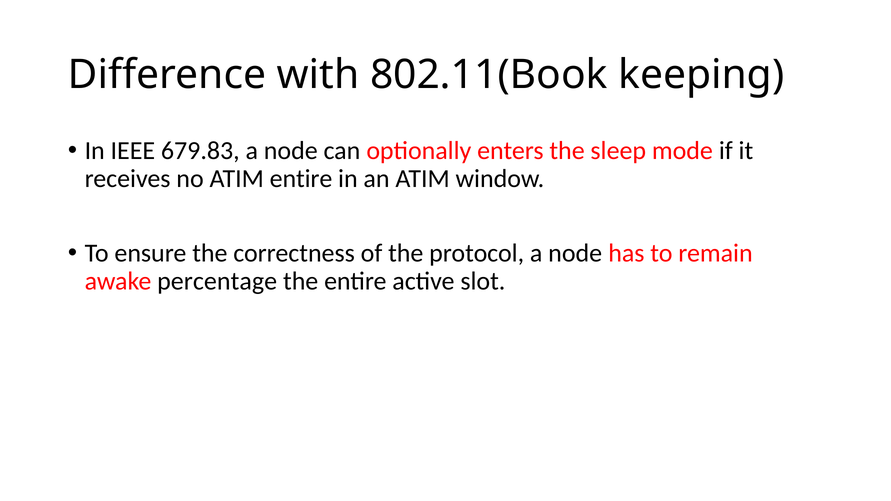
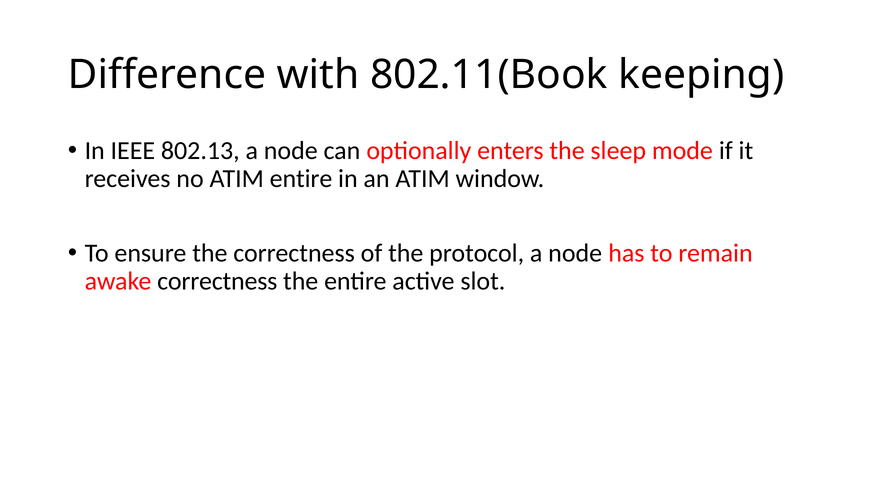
679.83: 679.83 -> 802.13 (200, 151)
awake percentage: percentage -> correctness (217, 282)
